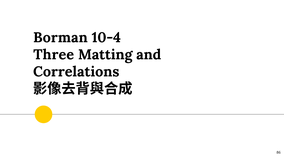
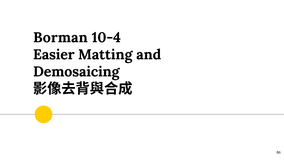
Three: Three -> Easier (54, 55)
Correlations: Correlations -> Demosaicing (76, 72)
